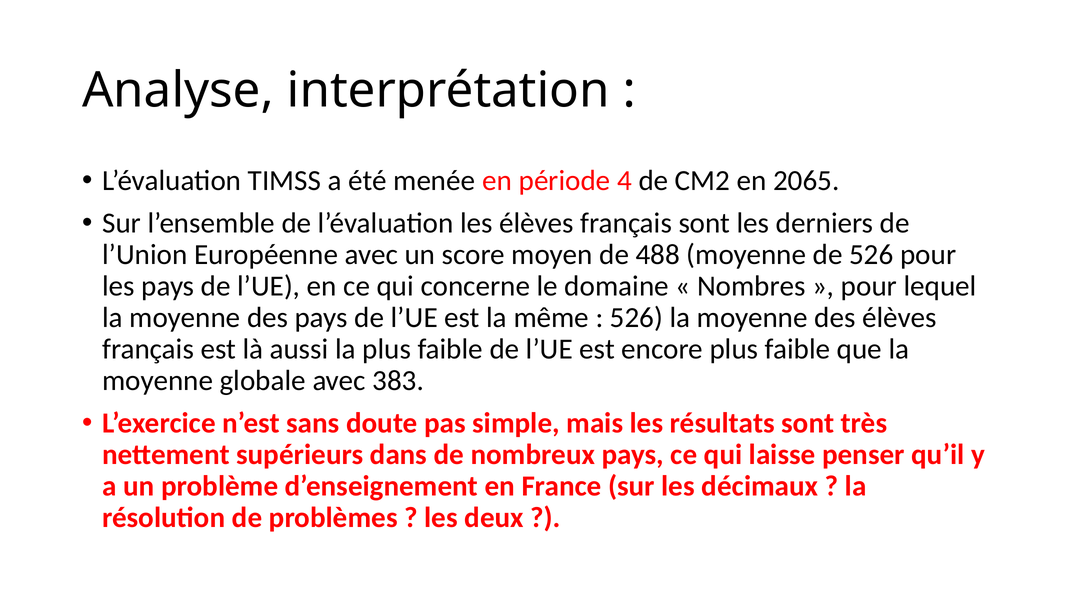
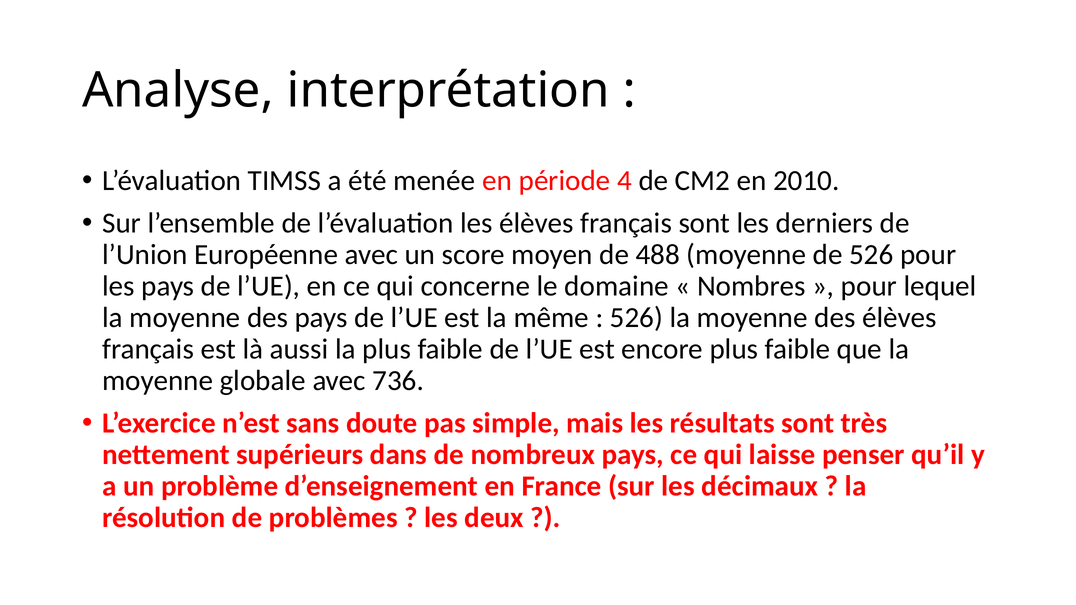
2065: 2065 -> 2010 (806, 181)
383: 383 -> 736 (398, 381)
